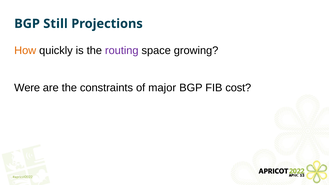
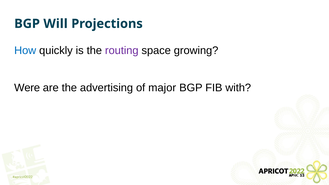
Still: Still -> Will (56, 24)
How colour: orange -> blue (25, 51)
constraints: constraints -> advertising (107, 88)
cost: cost -> with (238, 88)
